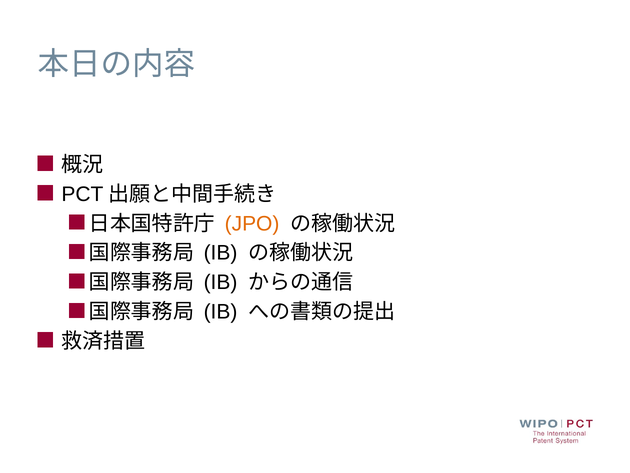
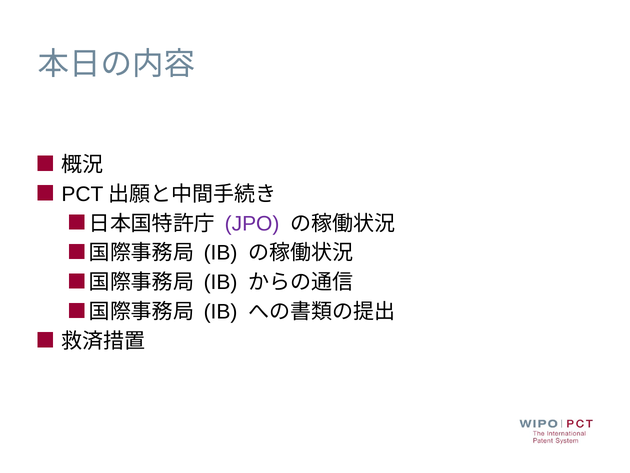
JPO colour: orange -> purple (252, 223)
